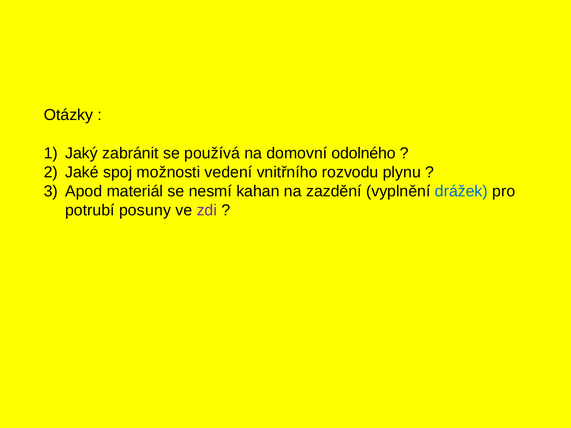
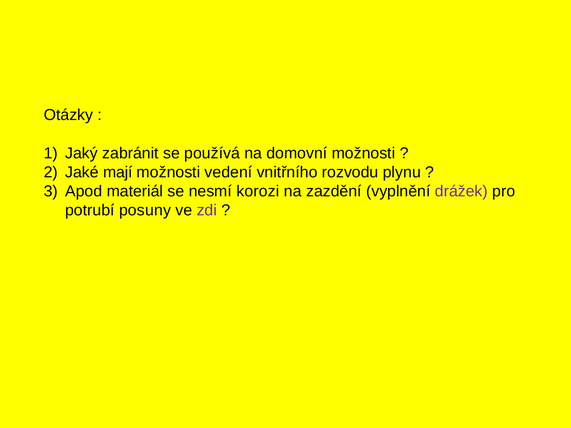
domovní odolného: odolného -> možnosti (363, 153)
spoj: spoj -> mají (118, 172)
kahan: kahan -> korozi (258, 191)
drážek colour: blue -> purple (461, 191)
